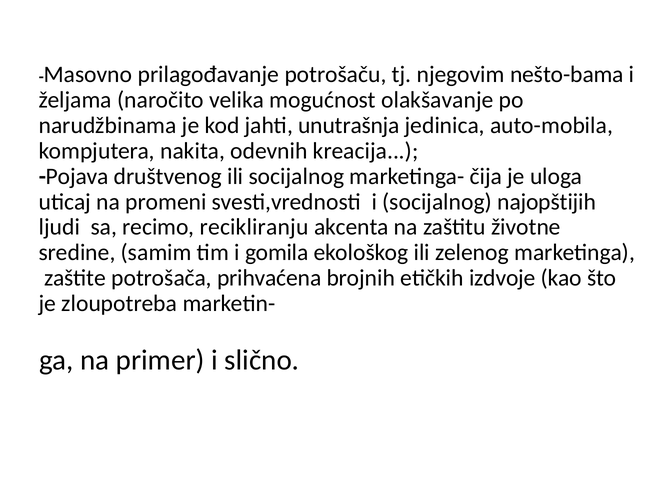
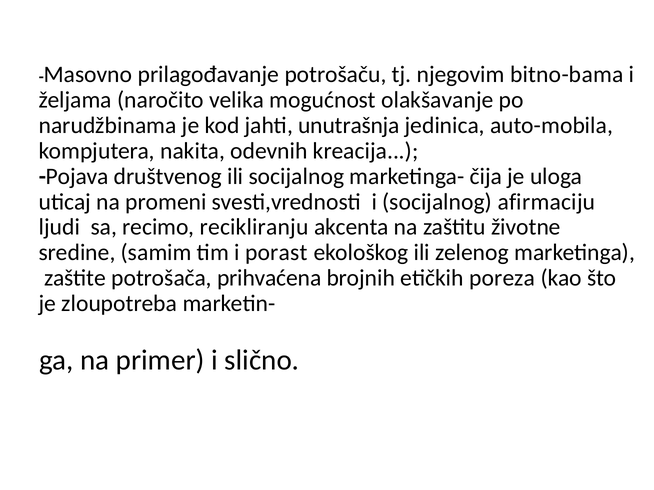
nešto-bama: nešto-bama -> bitno-bama (567, 74)
najopštijih: najopštijih -> afirmaciju (546, 202)
gomila: gomila -> porast (276, 253)
izdvoje: izdvoje -> poreza (502, 278)
